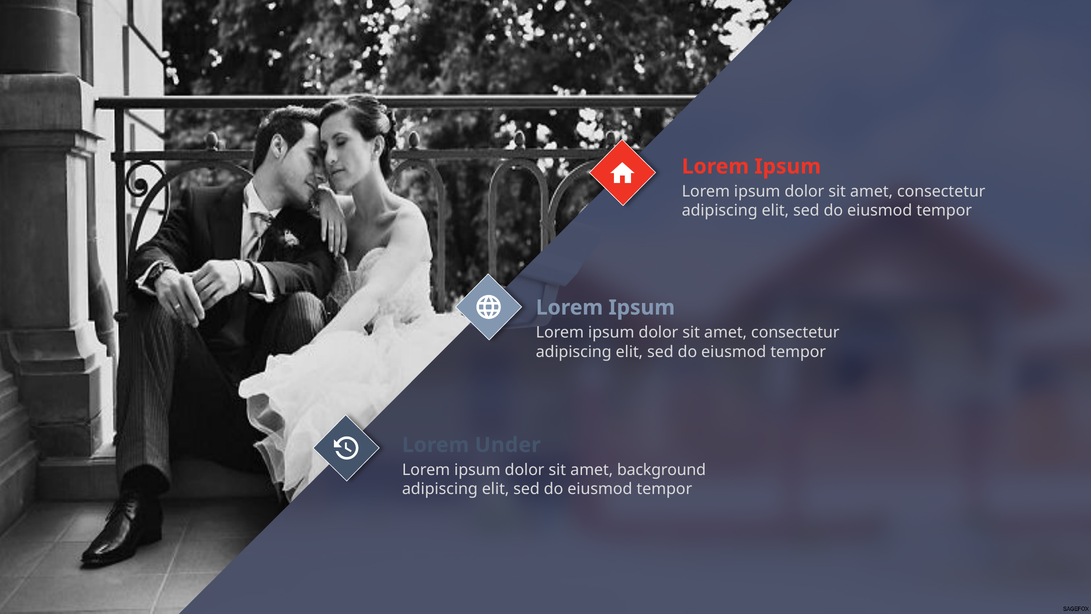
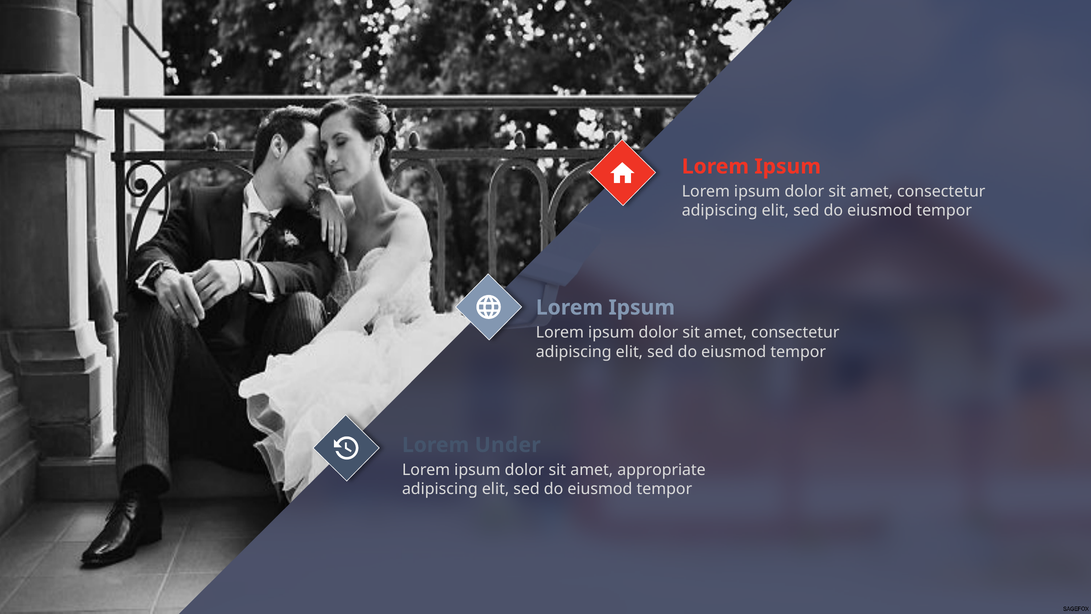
background: background -> appropriate (661, 470)
